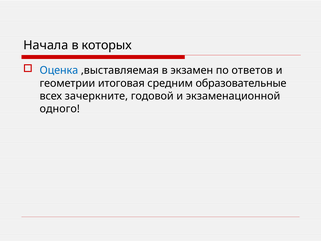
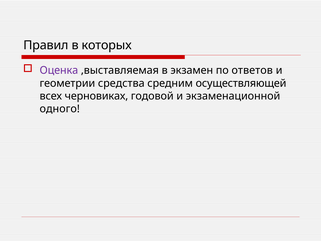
Начала: Начала -> Правил (46, 45)
Оценка colour: blue -> purple (59, 70)
итоговая: итоговая -> средства (121, 83)
образовательные: образовательные -> осуществляющей (241, 83)
зачеркните: зачеркните -> черновиках (96, 96)
